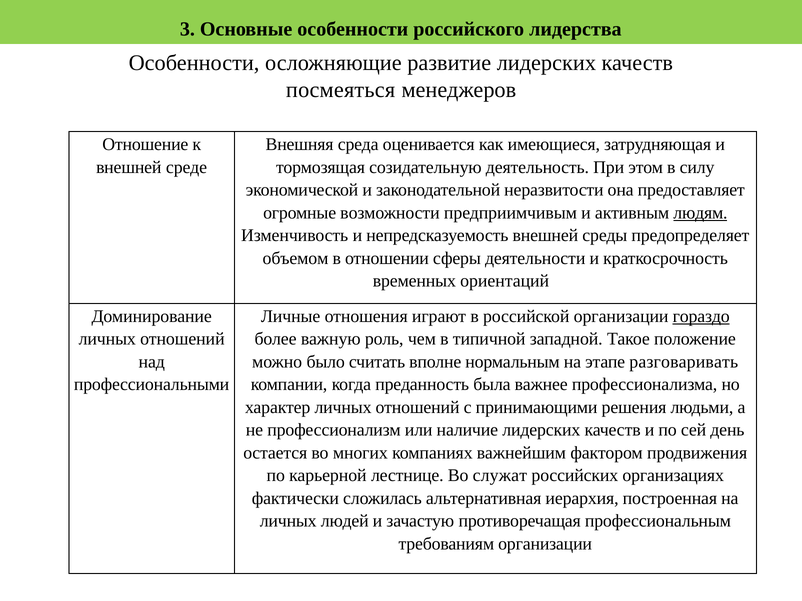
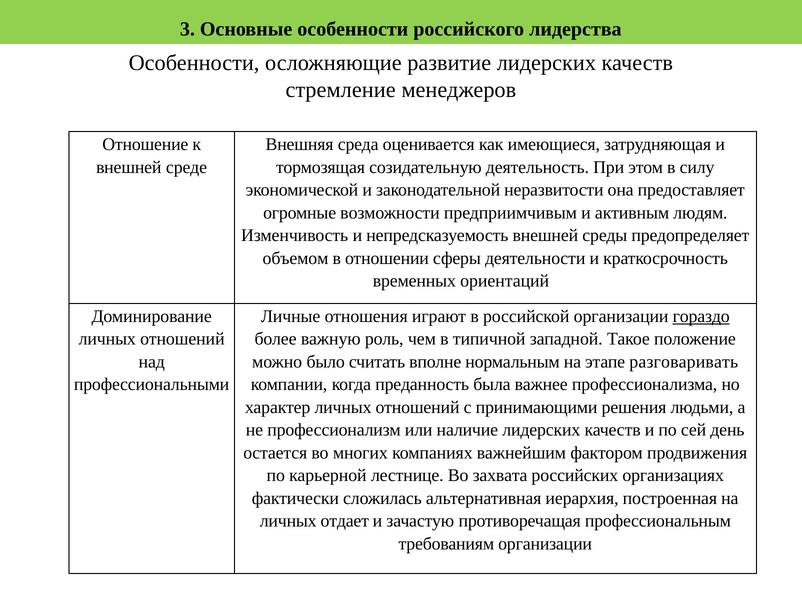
посмеяться: посмеяться -> стремление (341, 90)
людям underline: present -> none (700, 213)
служат: служат -> захвата (500, 476)
людей: людей -> отдает (345, 521)
